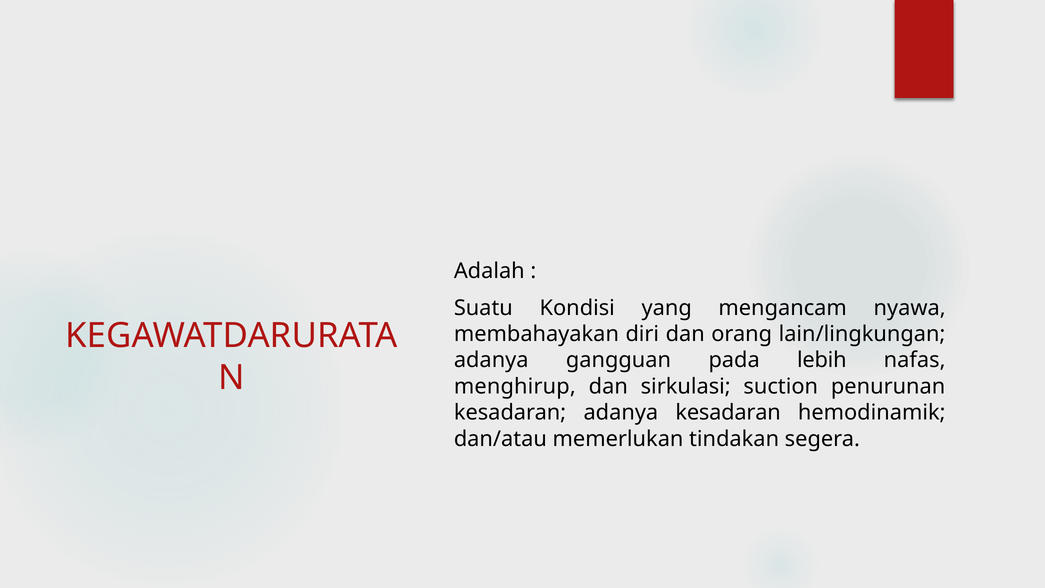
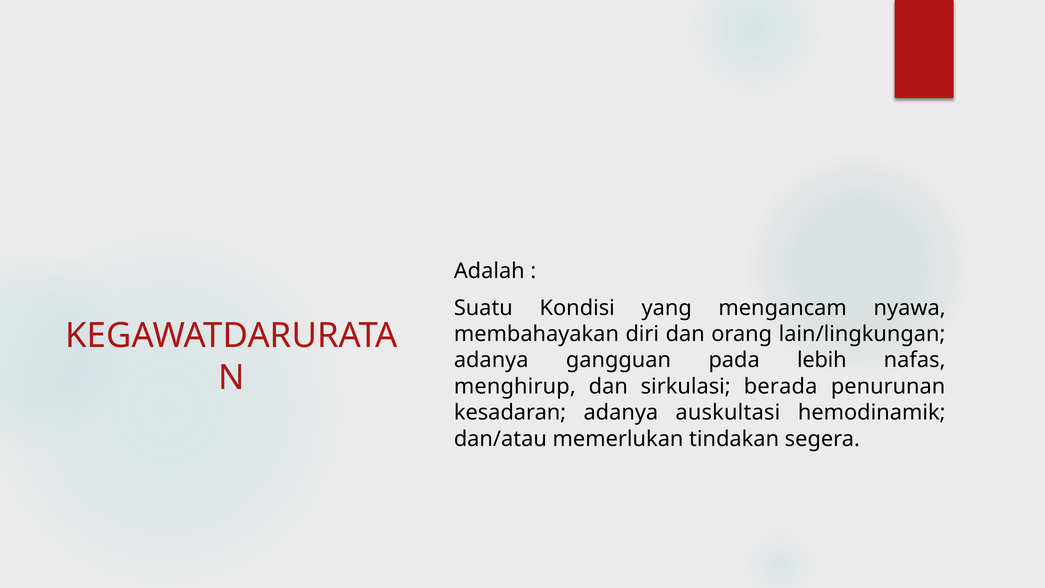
suction: suction -> berada (781, 386)
adanya kesadaran: kesadaran -> auskultasi (728, 413)
